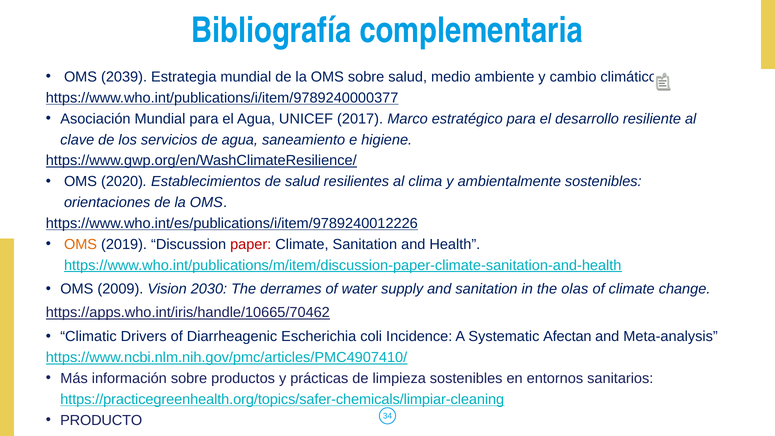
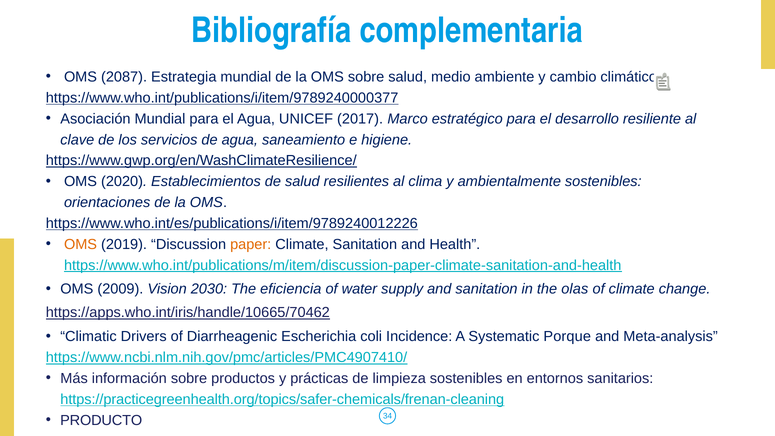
2039: 2039 -> 2087 (124, 77)
paper colour: red -> orange (251, 244)
derrames: derrames -> eficiencia (291, 289)
Afectan: Afectan -> Porque (567, 336)
https://practicegreenhealth.org/topics/safer-chemicals/limpiar-cleaning: https://practicegreenhealth.org/topics/safer-chemicals/limpiar-cleaning -> https://practicegreenhealth.org/topics/safer-chemicals/frenan-cleaning (282, 399)
